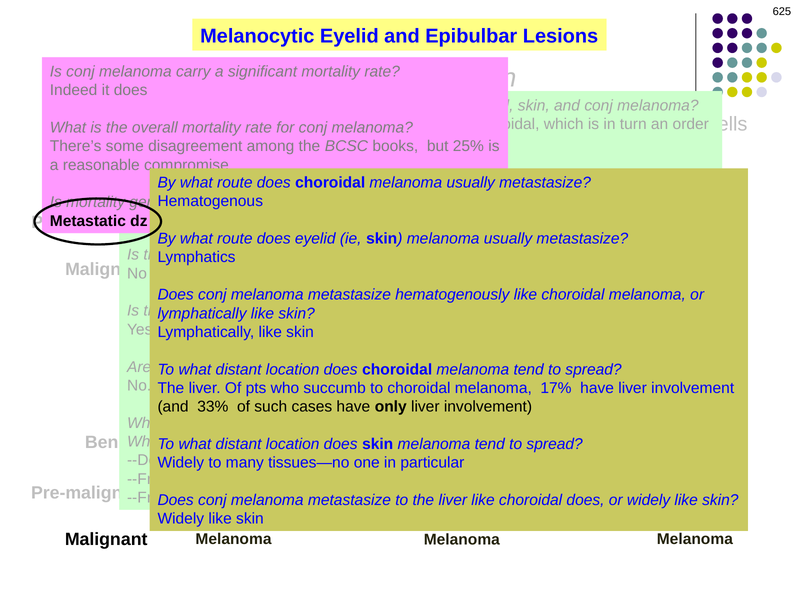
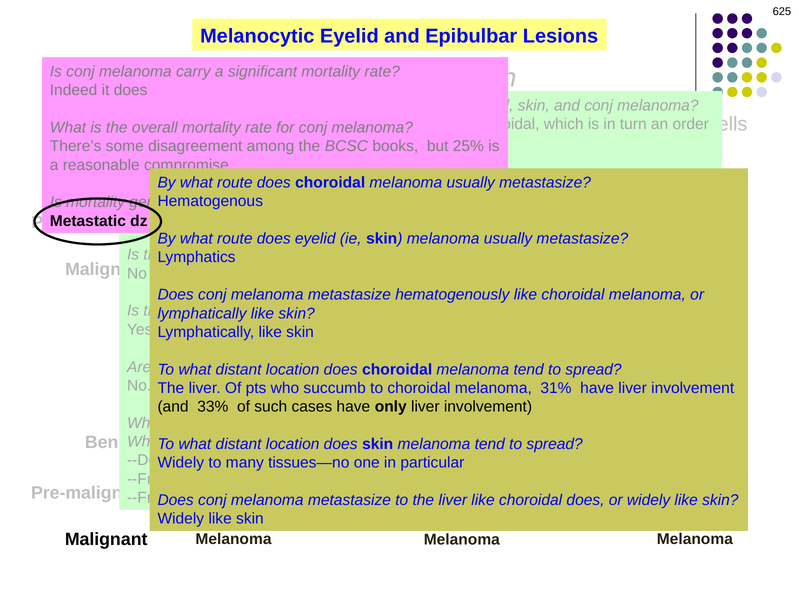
17%: 17% -> 31% (556, 388)
